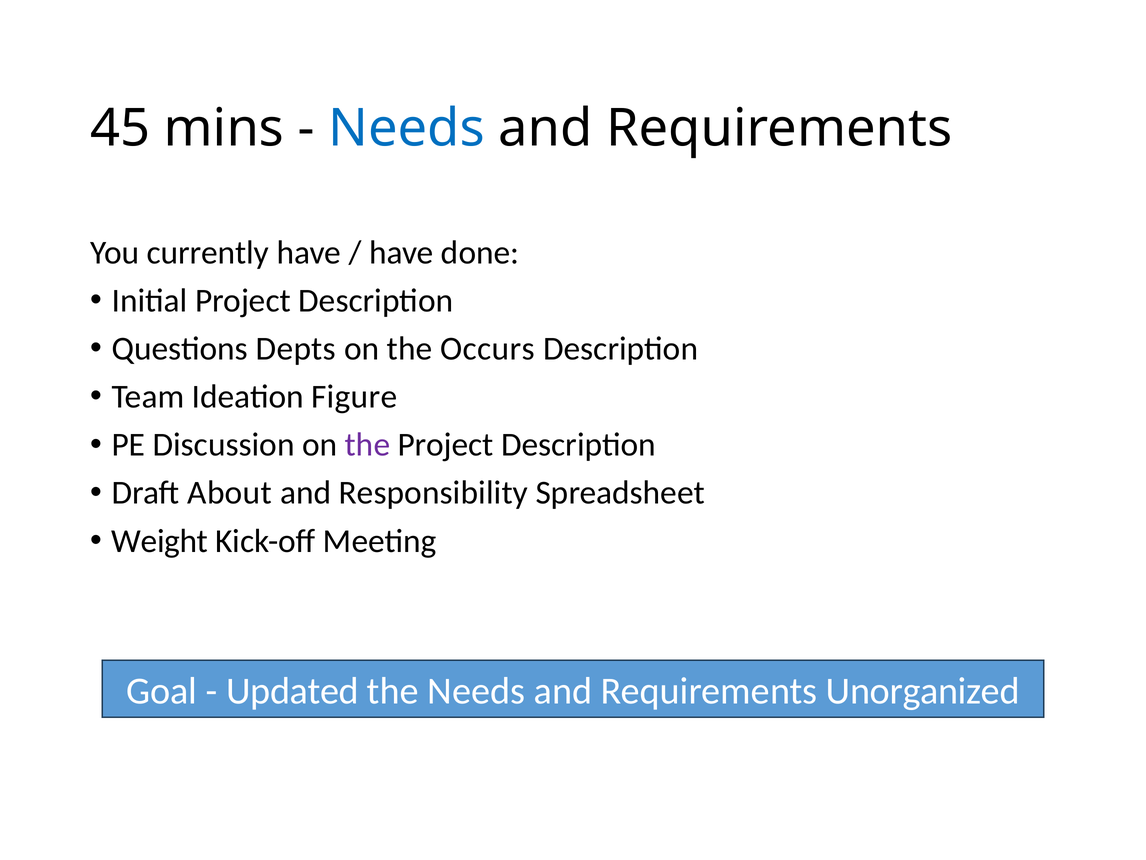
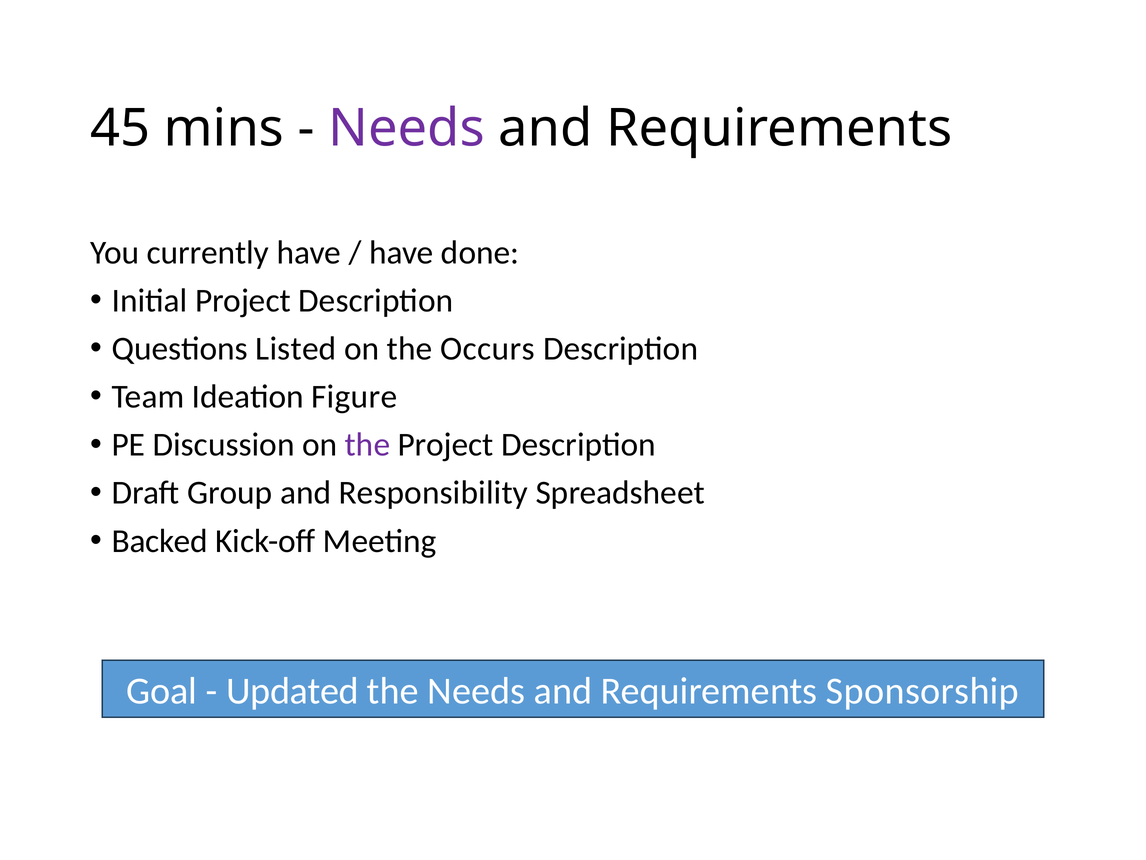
Needs colour: blue -> purple (407, 128)
Depts: Depts -> Listed (296, 348)
About: About -> Group (230, 493)
Weight: Weight -> Backed (160, 541)
Unorganized: Unorganized -> Sponsorship (922, 691)
